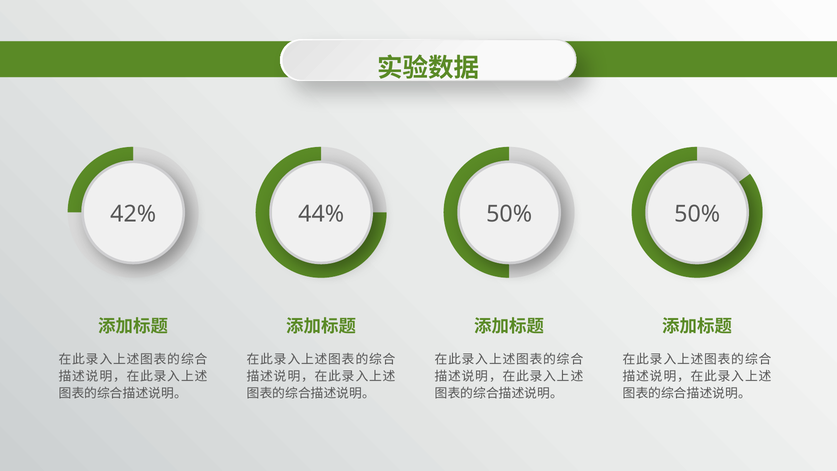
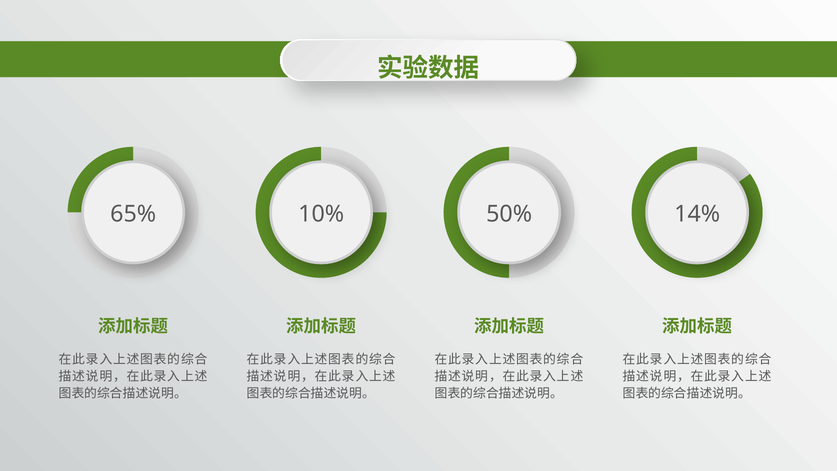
42%: 42% -> 65% (133, 214)
44%: 44% -> 10% (321, 214)
50% 50%: 50% -> 14% (697, 214)
